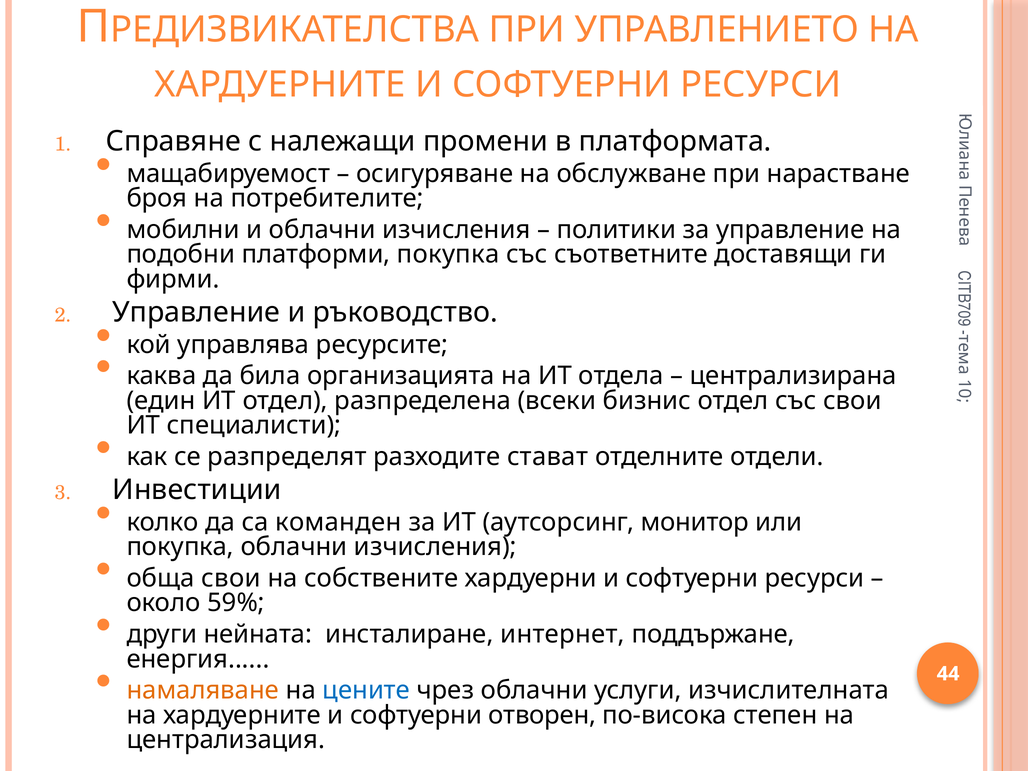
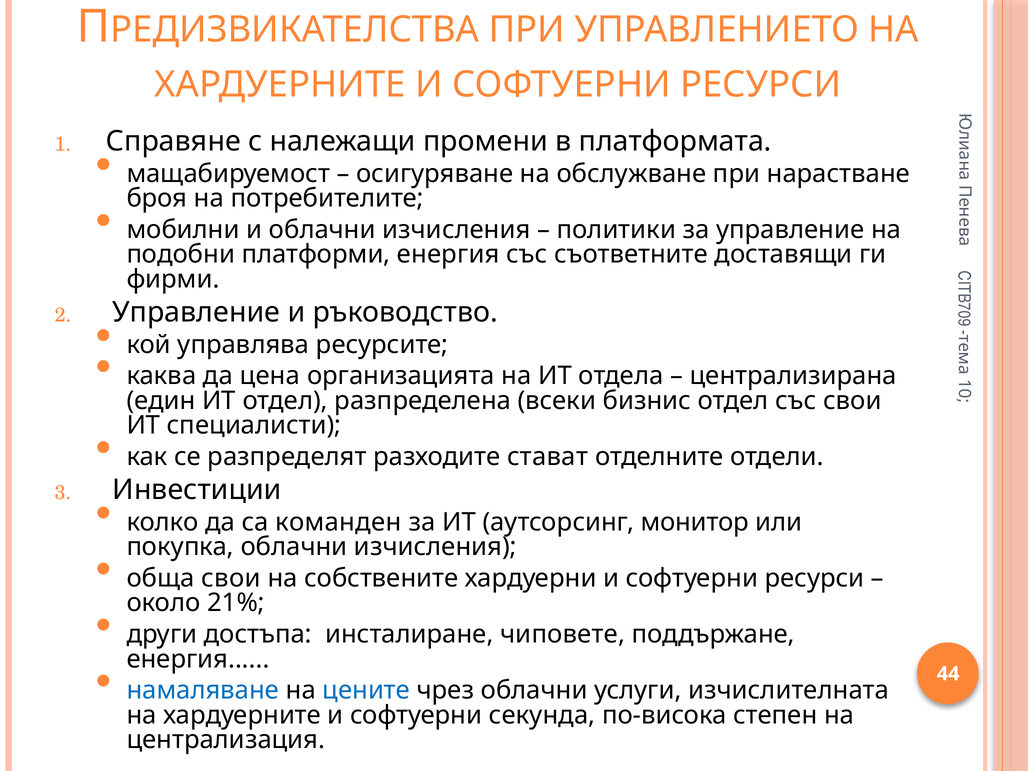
платформи покупка: покупка -> енергия (448, 254)
била: била -> цена (270, 376)
59%: 59% -> 21% (236, 603)
нейната: нейната -> достъпа (258, 634)
интернет: интернет -> чиповете (563, 634)
намаляване colour: orange -> blue (203, 690)
отворен: отворен -> секунда (542, 715)
